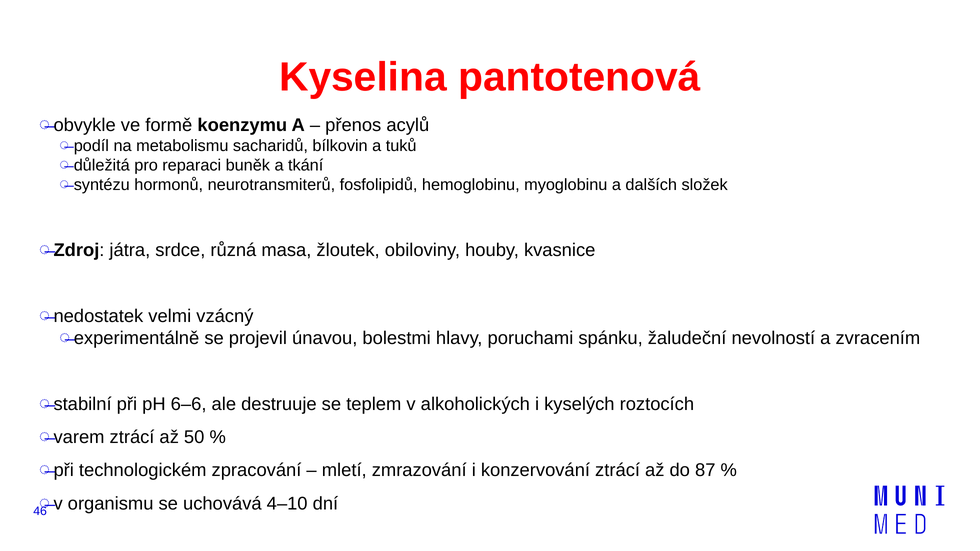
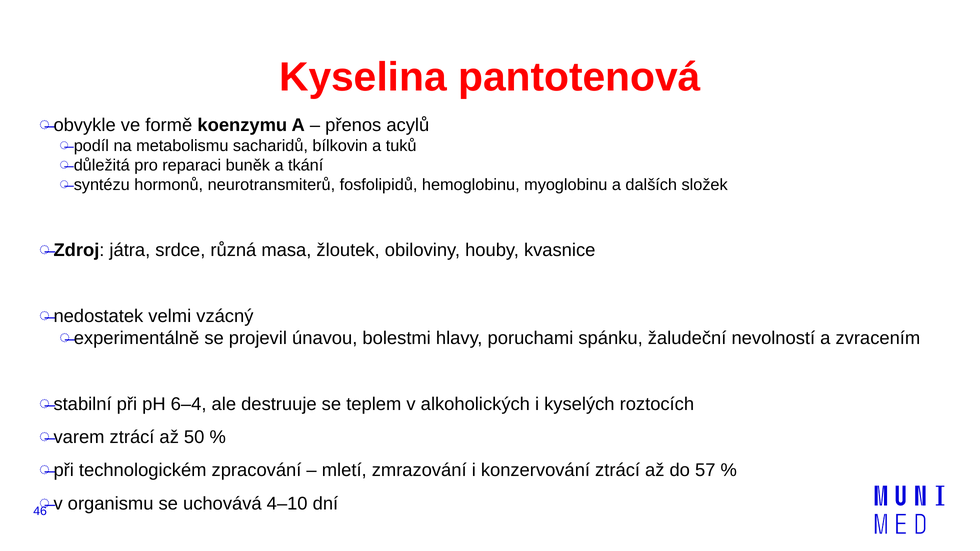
6–6: 6–6 -> 6–4 (189, 404)
87: 87 -> 57 (705, 471)
